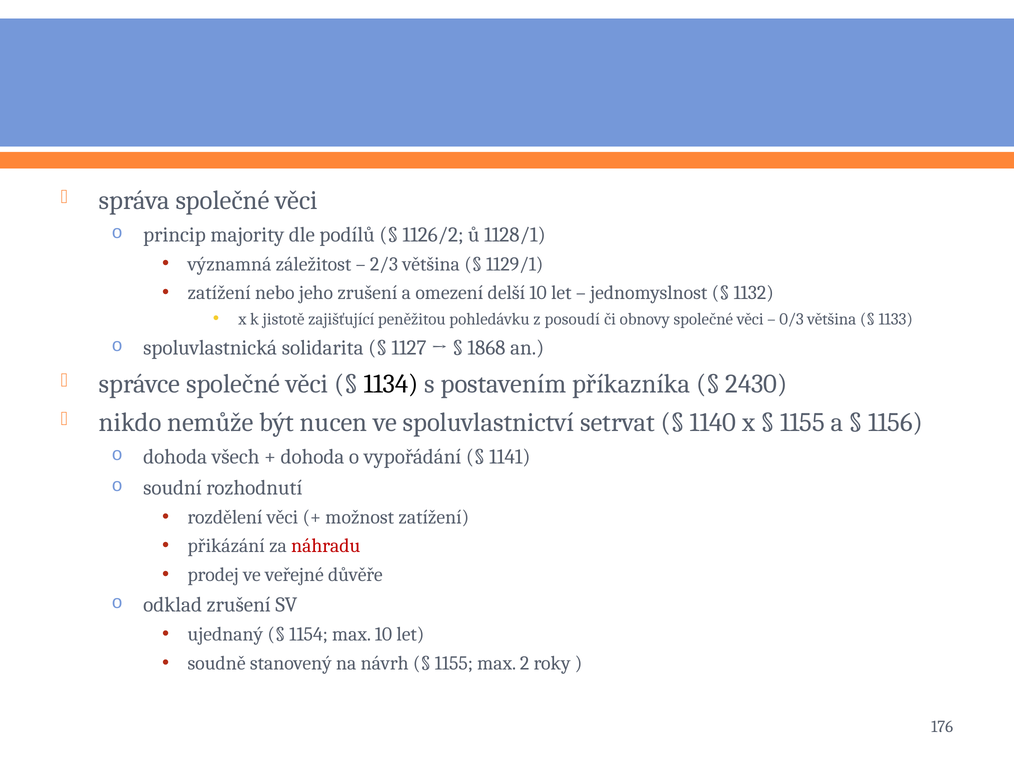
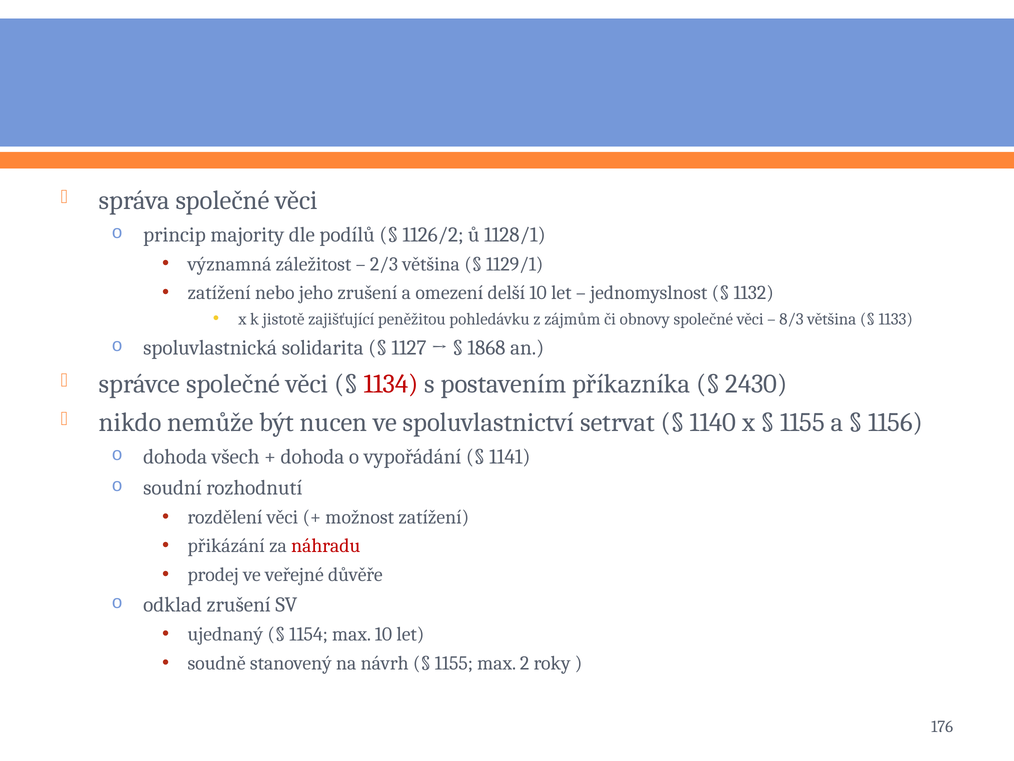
posoudí: posoudí -> zájmům (572, 319)
0/3: 0/3 -> 8/3 (791, 319)
1134 colour: black -> red (391, 384)
